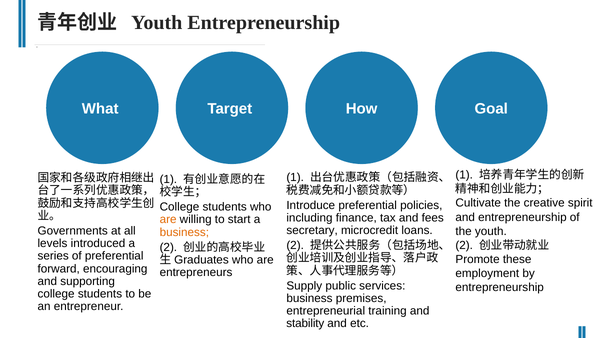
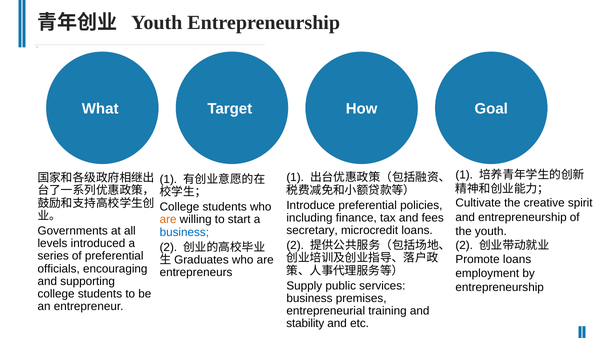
business colour: orange -> blue (184, 232)
Promote these: these -> loans (517, 259)
forward: forward -> officials (59, 269)
